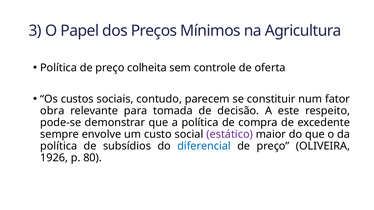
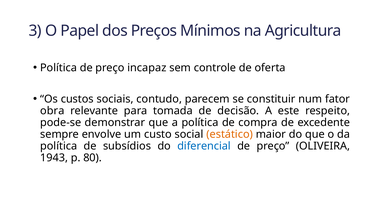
colheita: colheita -> incapaz (147, 68)
estático colour: purple -> orange (230, 134)
1926: 1926 -> 1943 (54, 158)
